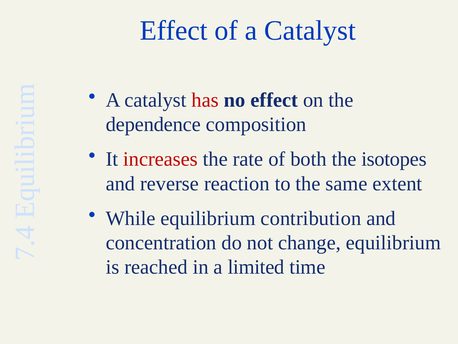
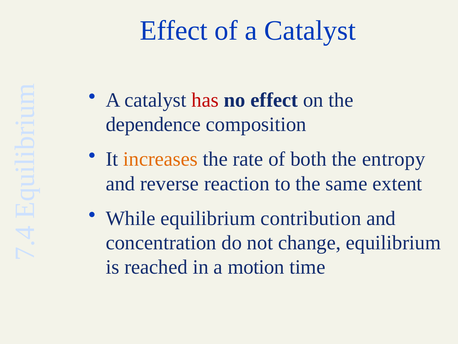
increases colour: red -> orange (160, 159)
isotopes: isotopes -> entropy (394, 159)
limited: limited -> motion (256, 267)
